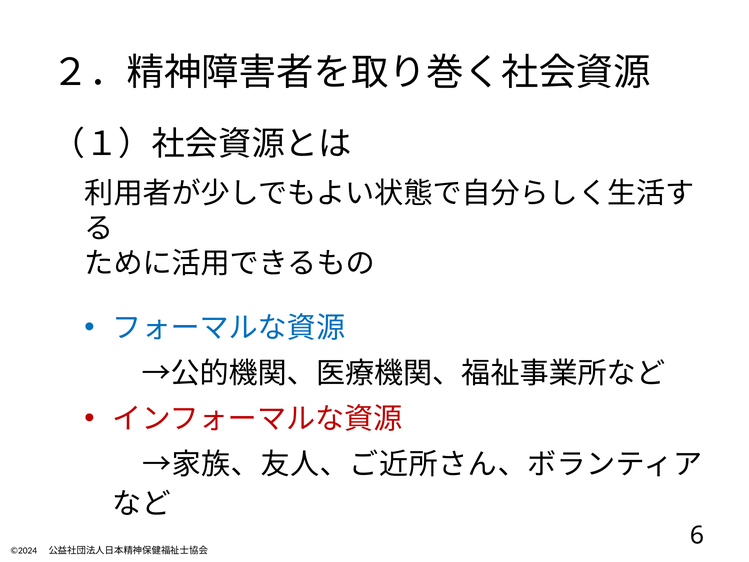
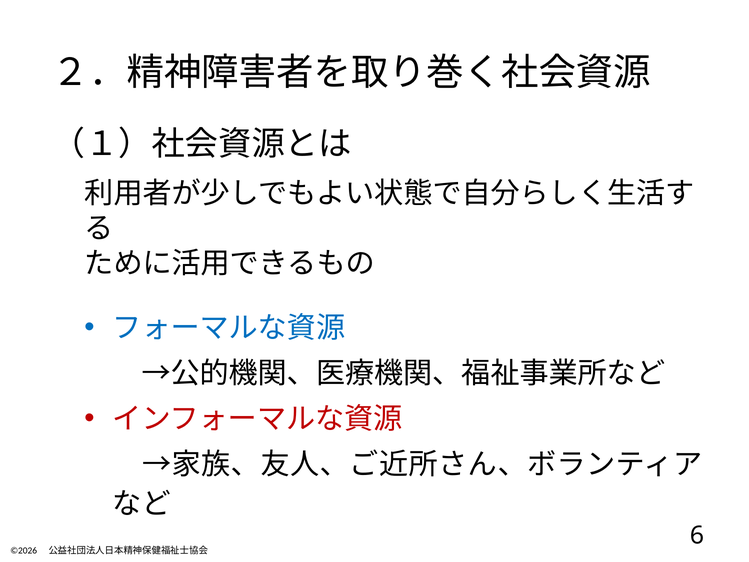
©2024: ©2024 -> ©2026 (24, 550)
